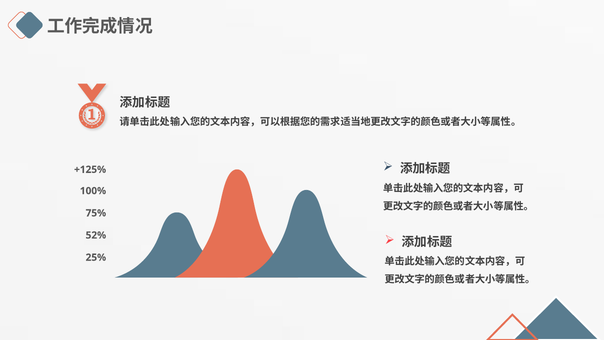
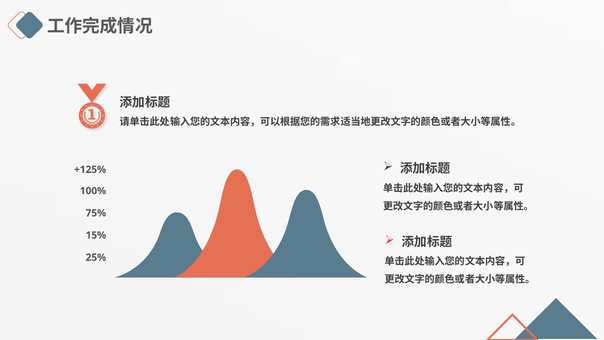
52%: 52% -> 15% (96, 235)
